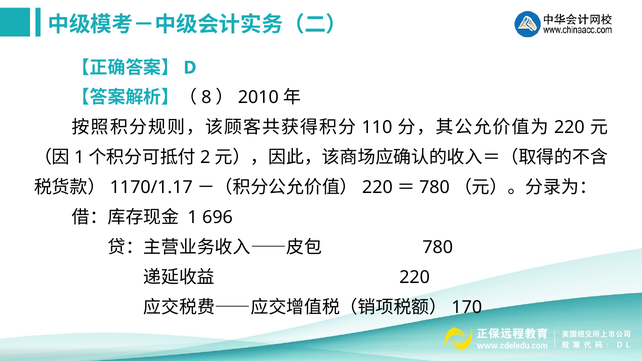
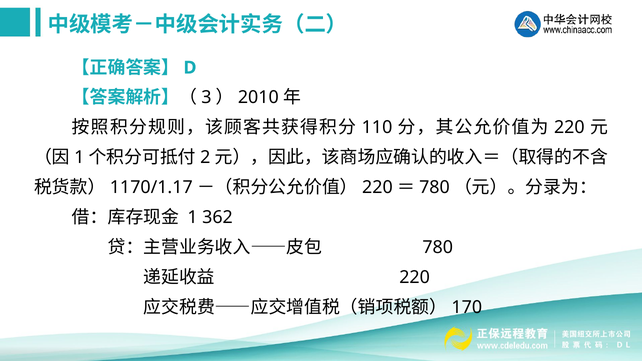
8: 8 -> 3 (206, 98)
696: 696 -> 362 (217, 217)
